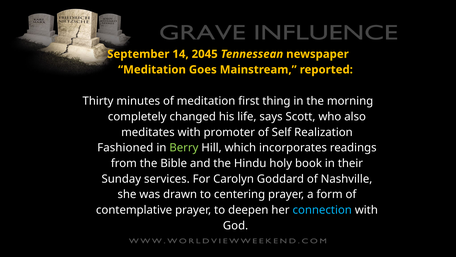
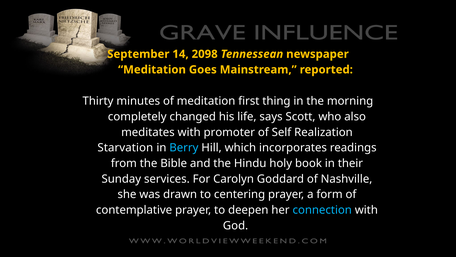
2045: 2045 -> 2098 (205, 54)
Fashioned: Fashioned -> Starvation (125, 148)
Berry colour: light green -> light blue (184, 148)
